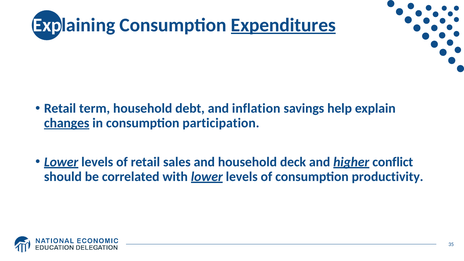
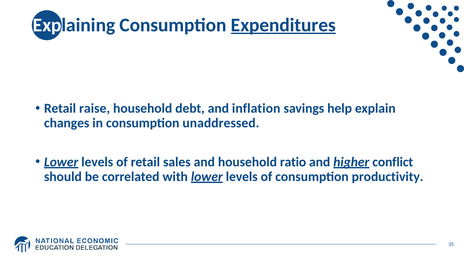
term: term -> raise (95, 108)
changes underline: present -> none (67, 123)
participation: participation -> unaddressed (221, 123)
deck: deck -> ratio (293, 162)
